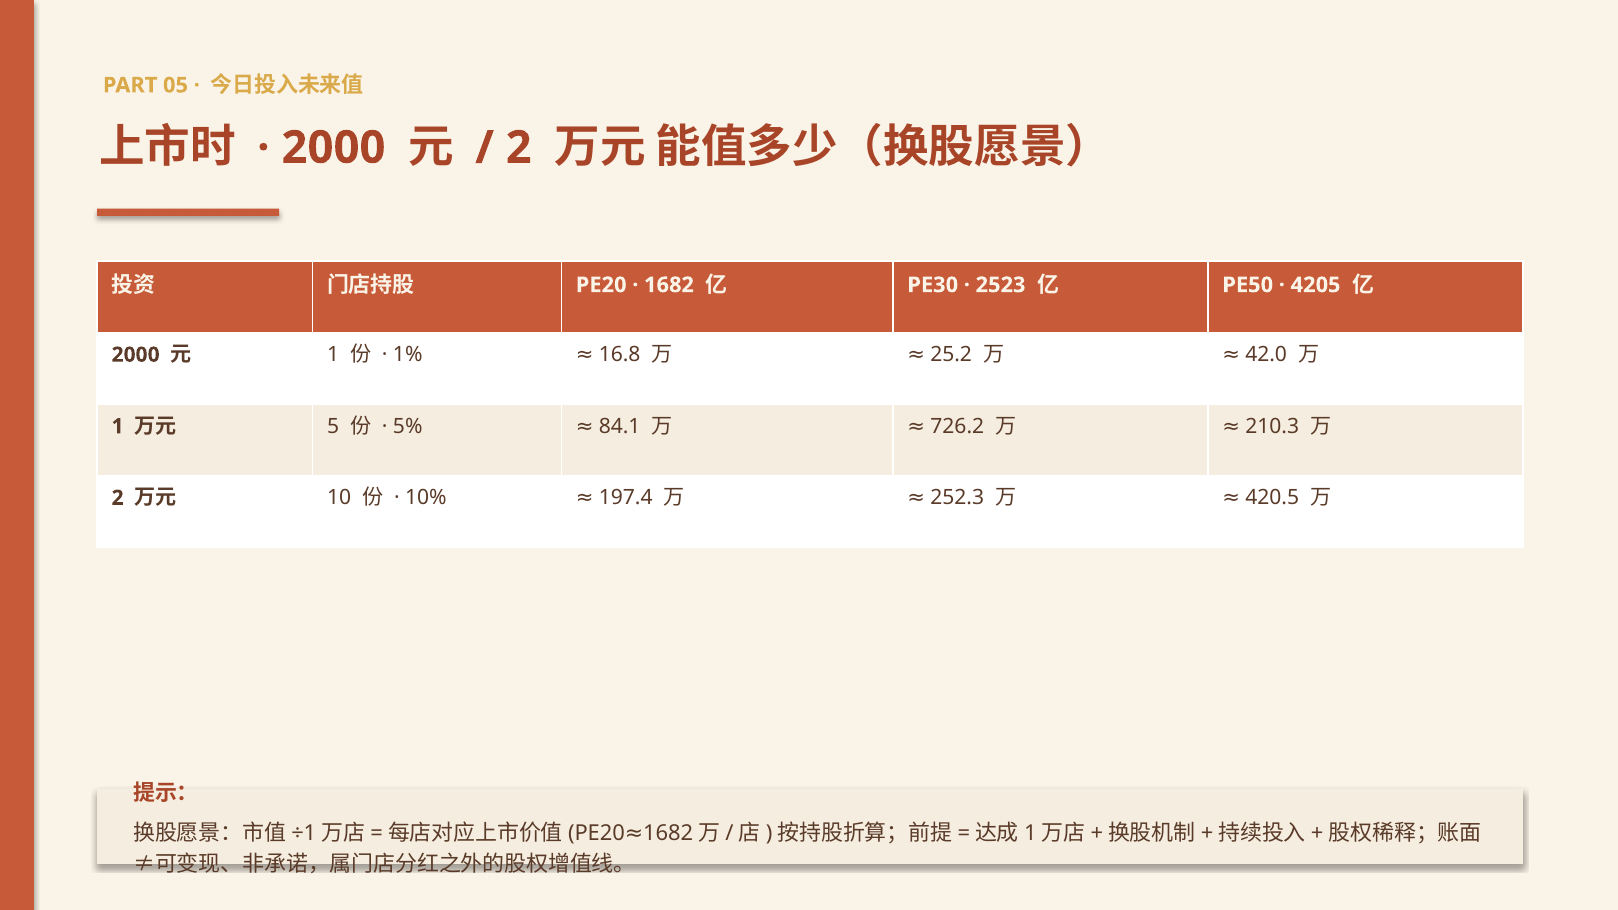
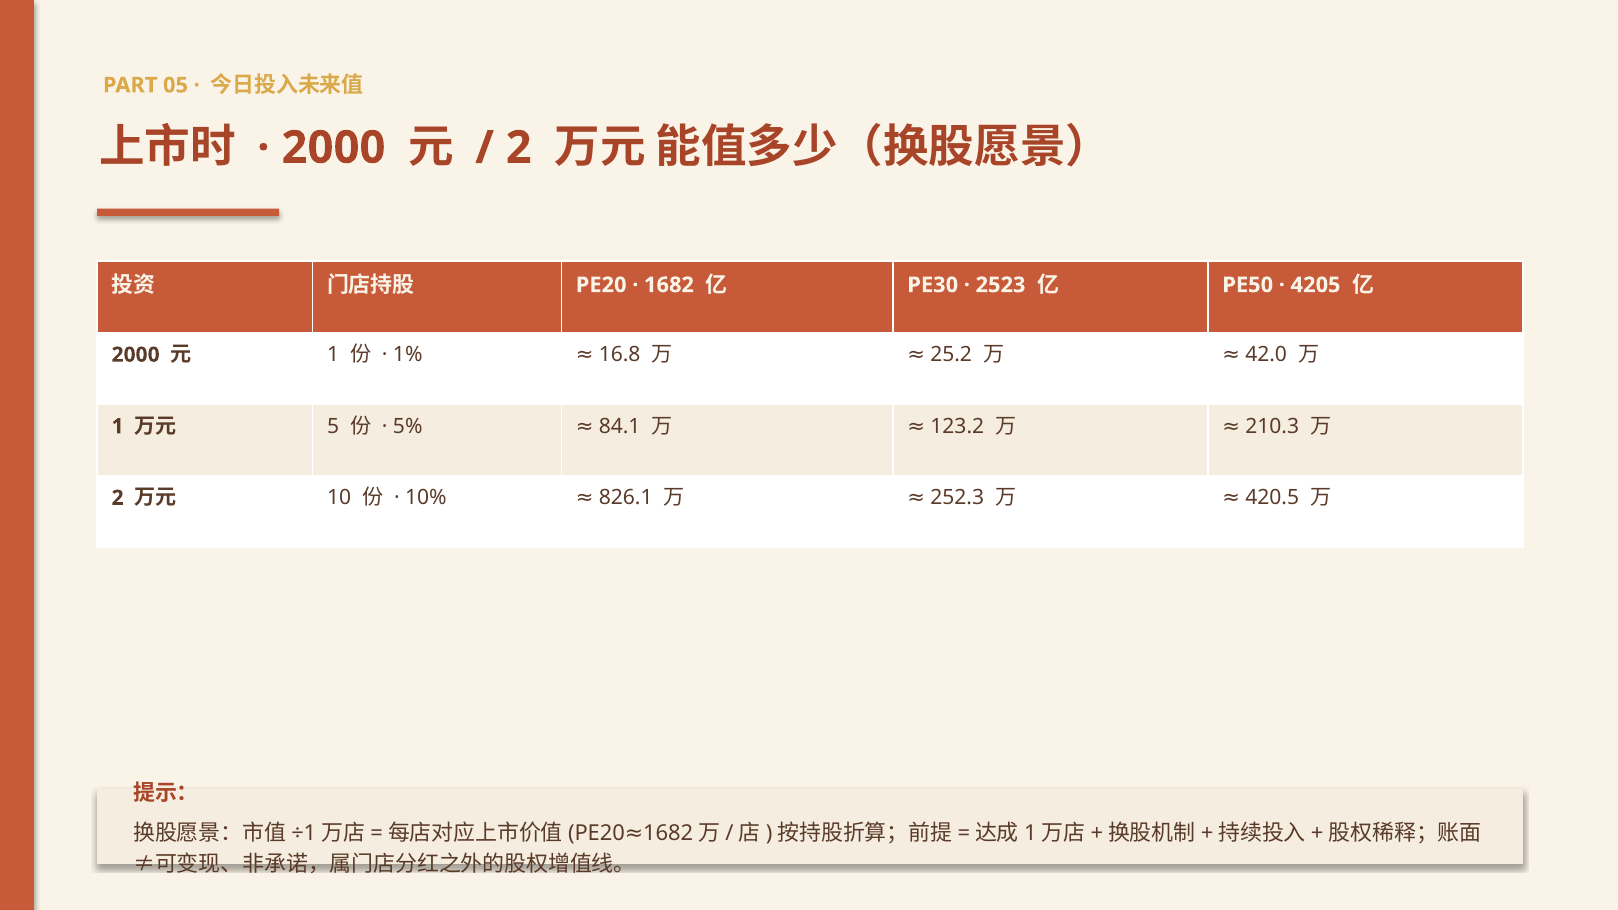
726.2: 726.2 -> 123.2 (957, 426)
197.4: 197.4 -> 826.1 (626, 498)
